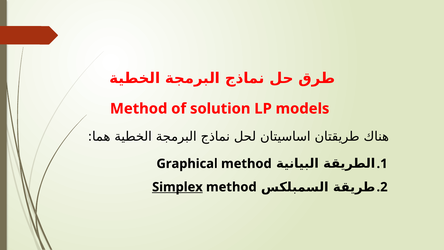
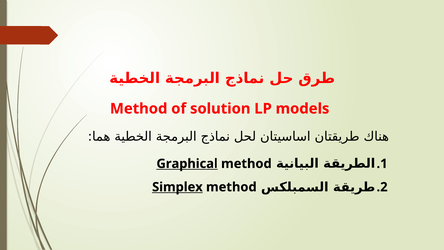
Graphical underline: none -> present (187, 164)
